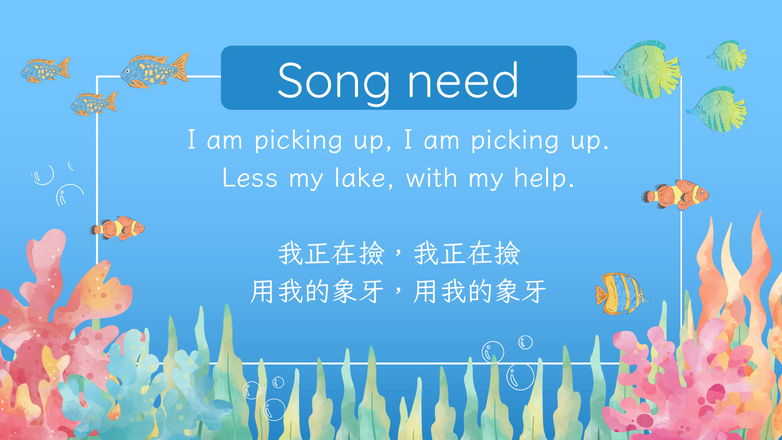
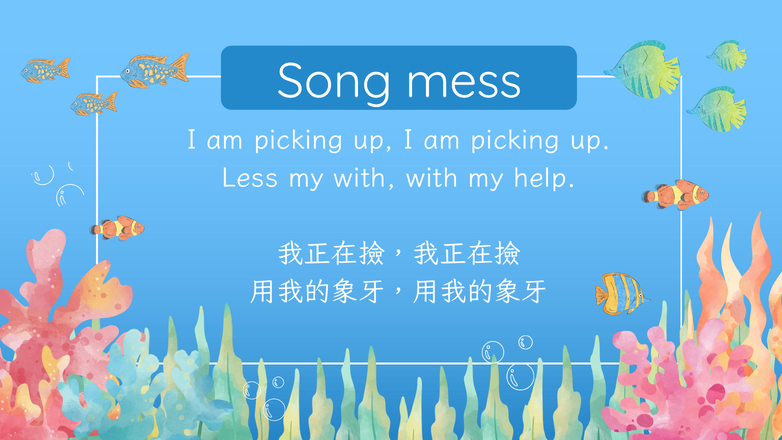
need: need -> mess (464, 81)
my lake: lake -> with (365, 178)
